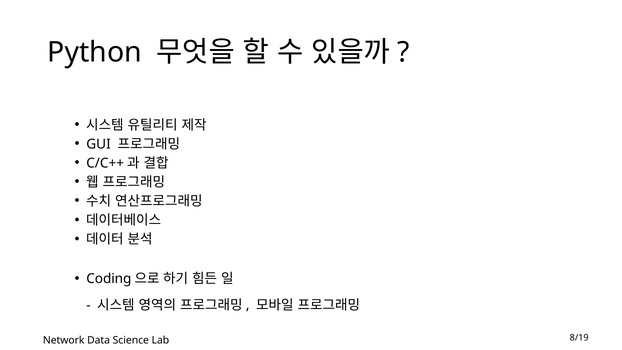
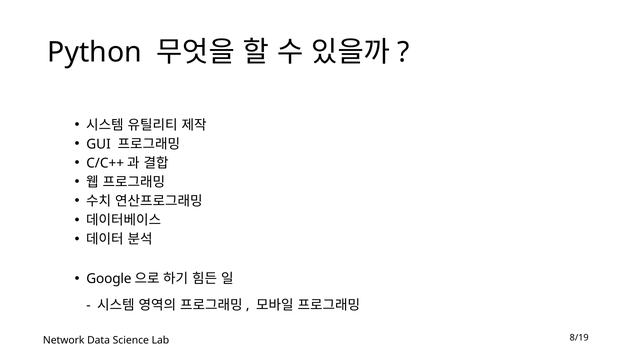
Coding: Coding -> Google (109, 279)
